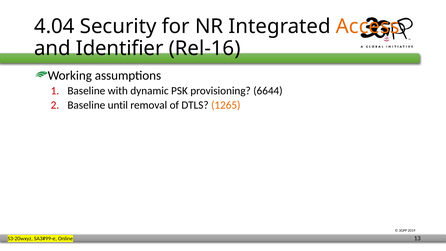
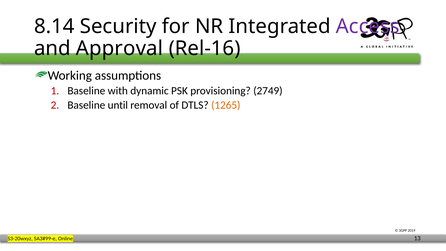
4.04: 4.04 -> 8.14 (54, 26)
Access colour: orange -> purple (368, 26)
Identifier: Identifier -> Approval (120, 48)
6644: 6644 -> 2749 (268, 91)
